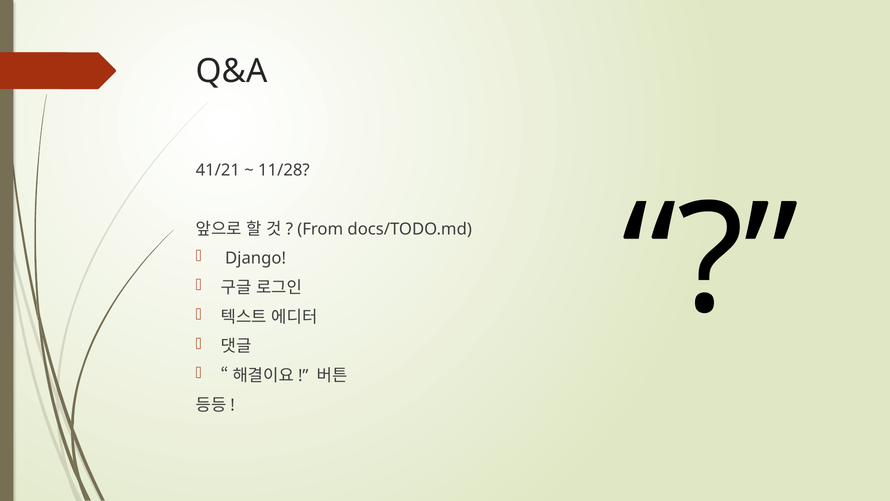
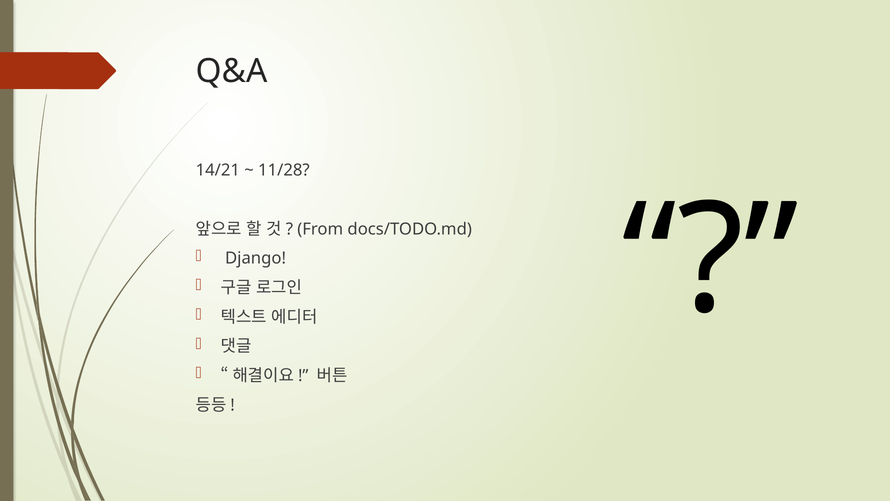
41/21: 41/21 -> 14/21 (218, 170)
